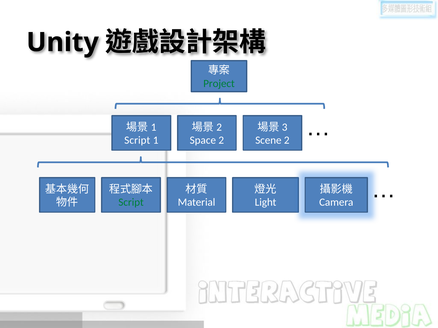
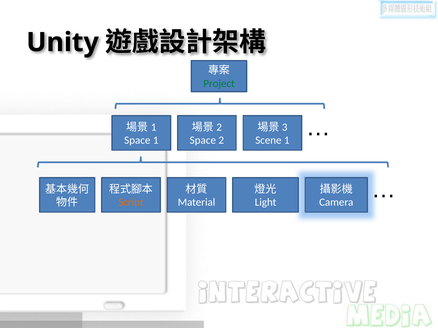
Script: Script -> Space (137, 141)
Scene 2: 2 -> 1 (287, 141)
Script colour: green -> orange (131, 203)
